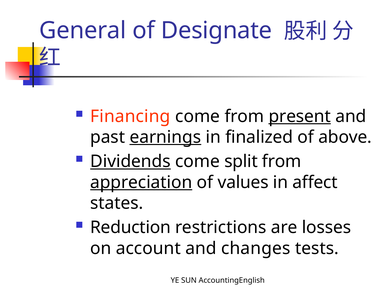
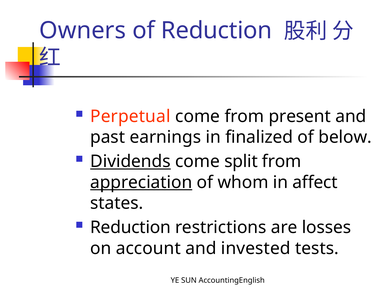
General: General -> Owners (83, 30)
of Designate: Designate -> Reduction (217, 30)
Financing: Financing -> Perpetual (130, 116)
present underline: present -> none (300, 116)
earnings underline: present -> none (165, 137)
above: above -> below (345, 137)
values: values -> whom (243, 182)
changes: changes -> invested (256, 248)
